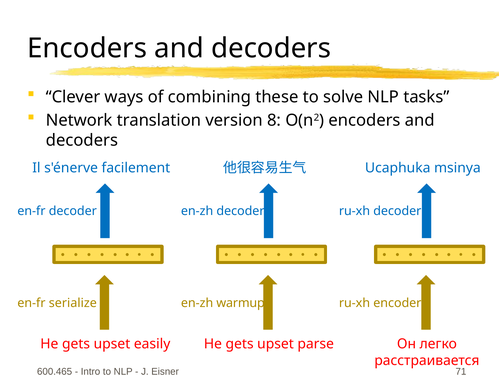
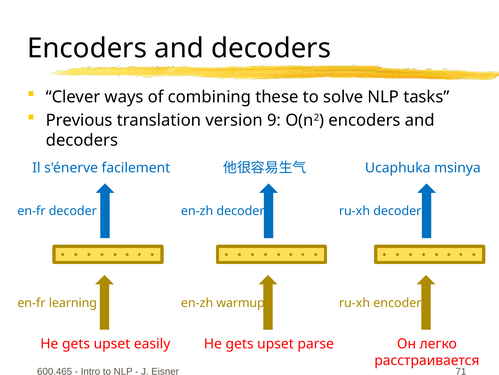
Network: Network -> Previous (79, 120)
8: 8 -> 9 (274, 120)
serialize: serialize -> learning (73, 303)
